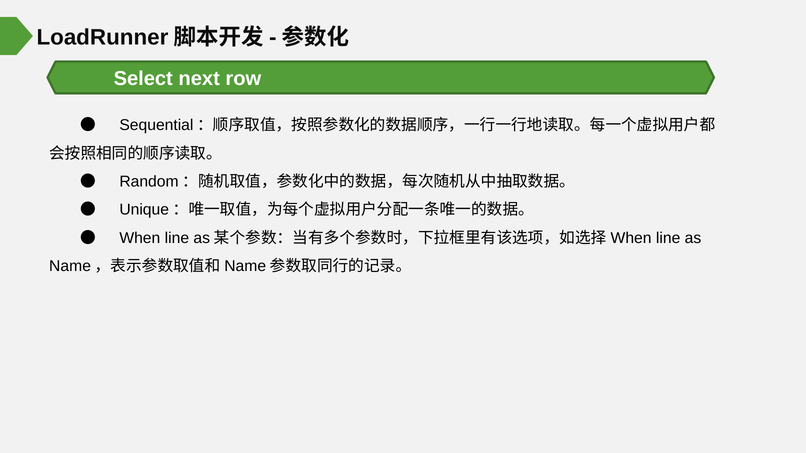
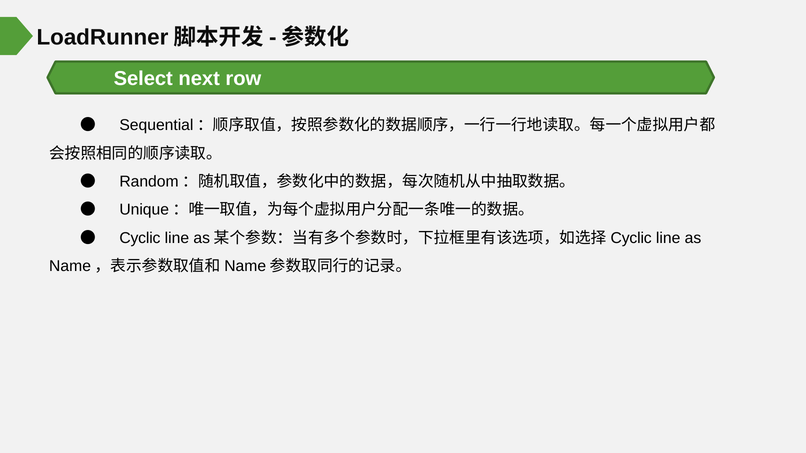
When: When -> Cyclic (140, 238)
When: When -> Cyclic (631, 238)
